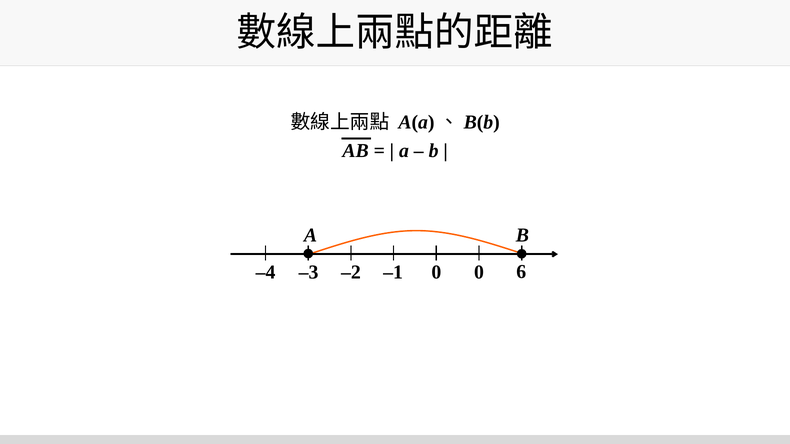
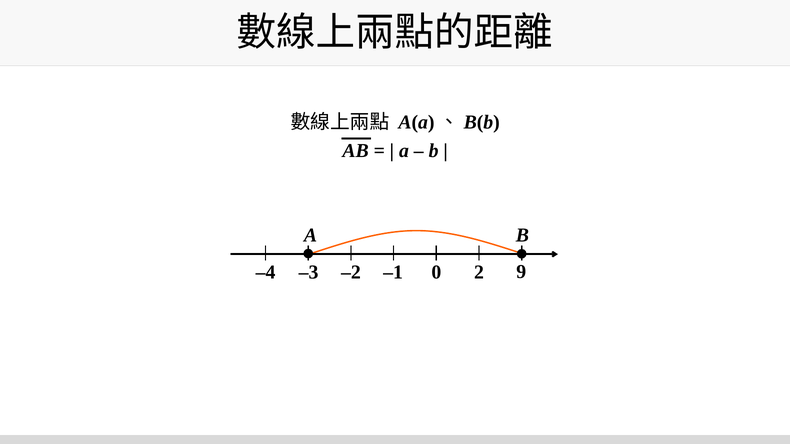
6: 6 -> 9 (521, 272)
0 0: 0 -> 2 (479, 272)
